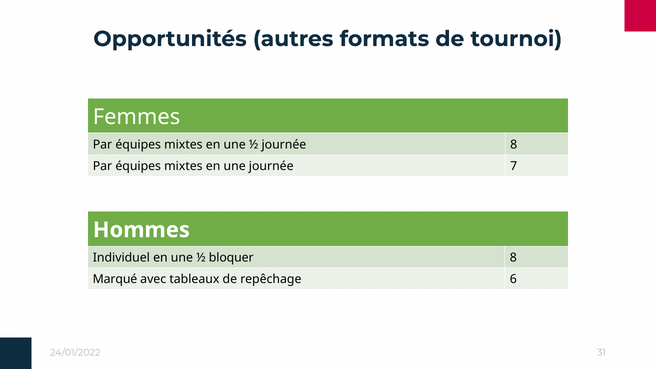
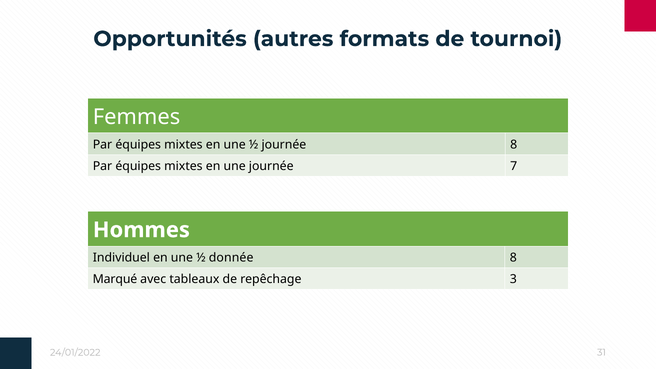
bloquer: bloquer -> donnée (231, 258)
6: 6 -> 3 (513, 279)
